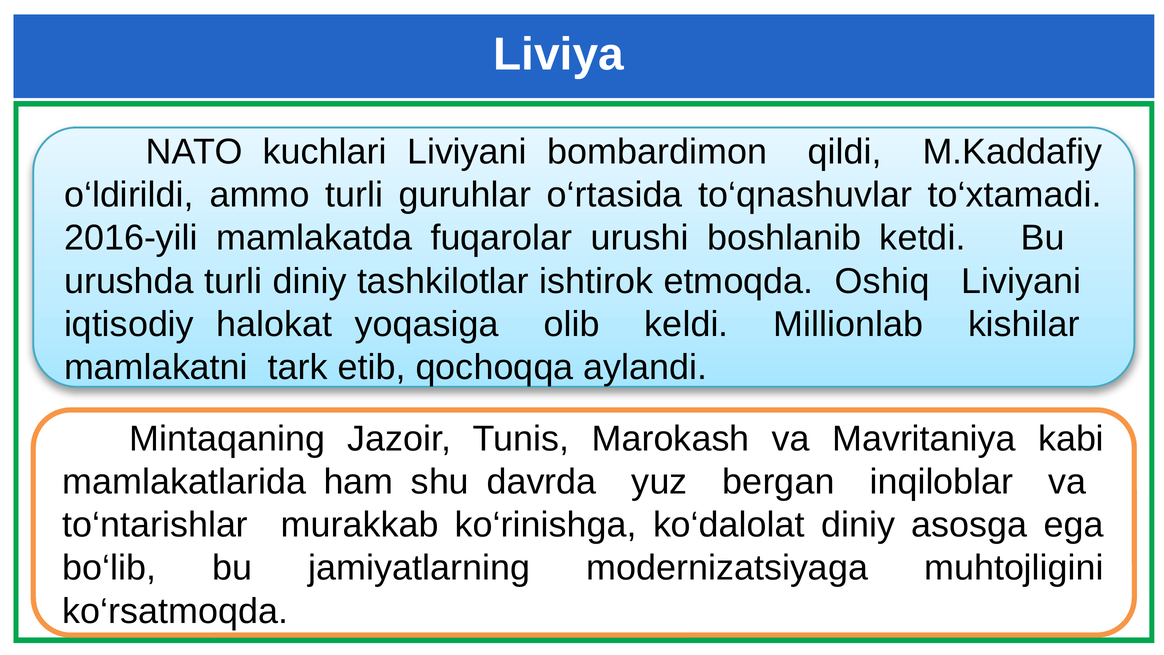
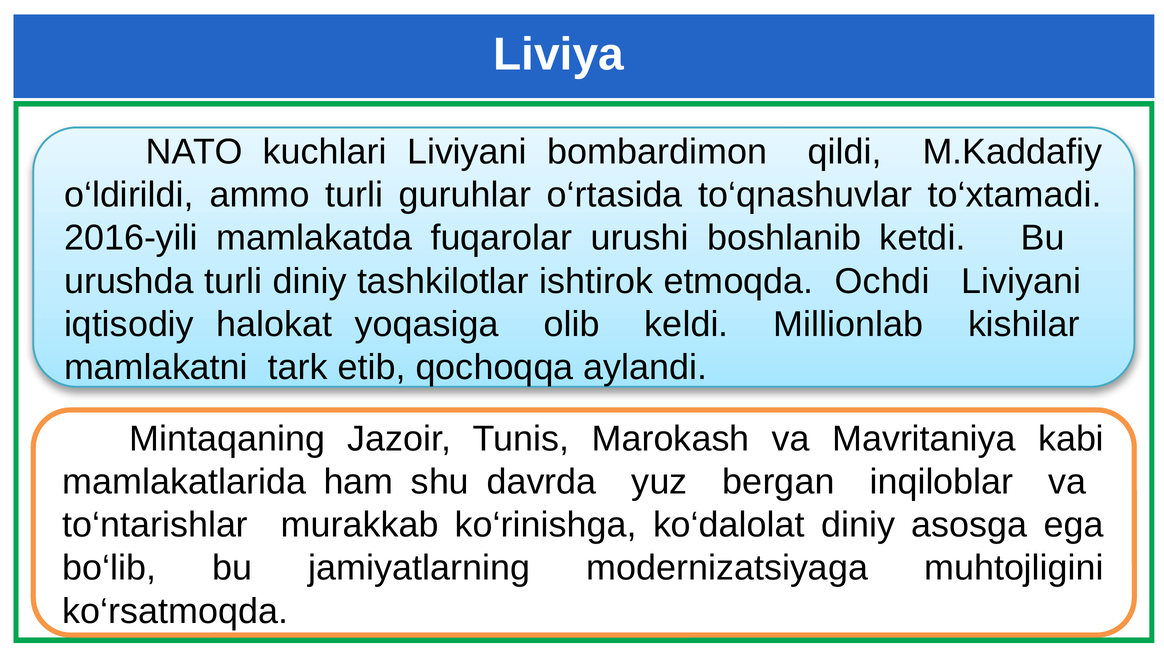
Oshiq: Oshiq -> Ochdi (882, 281)
